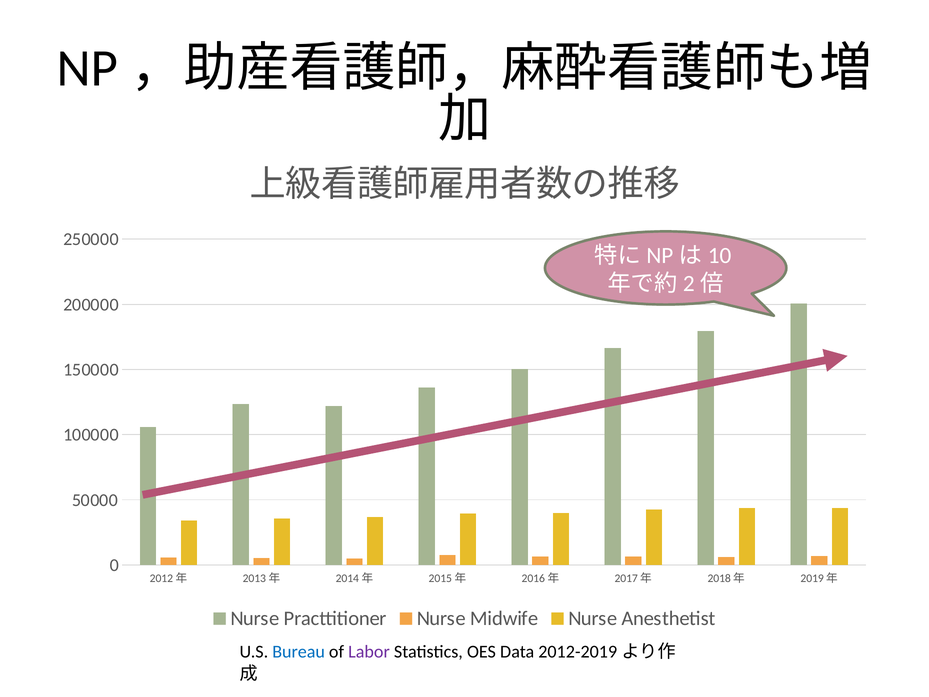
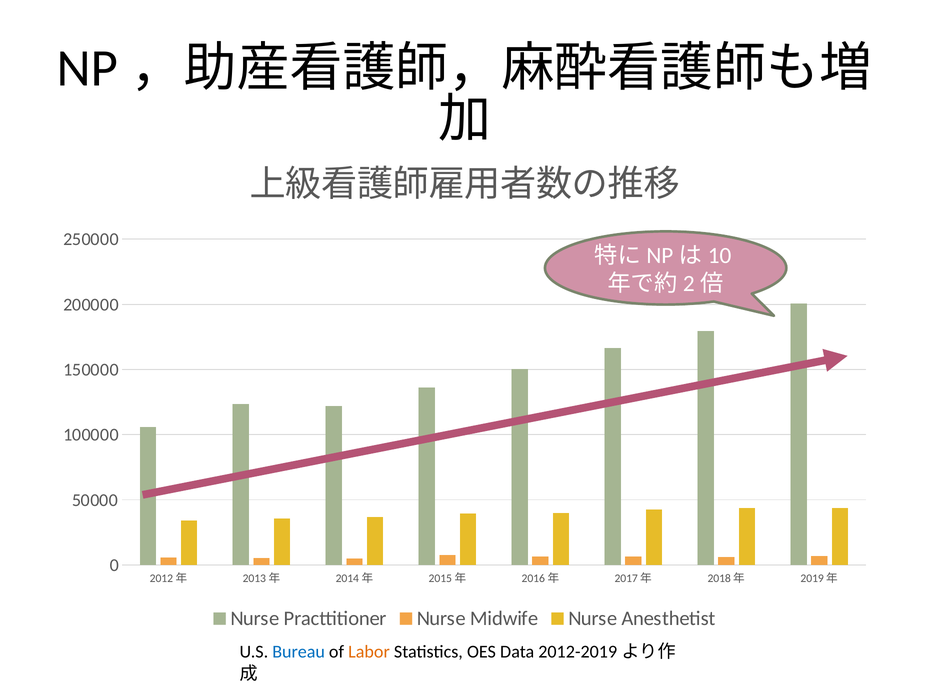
Labor colour: purple -> orange (369, 652)
